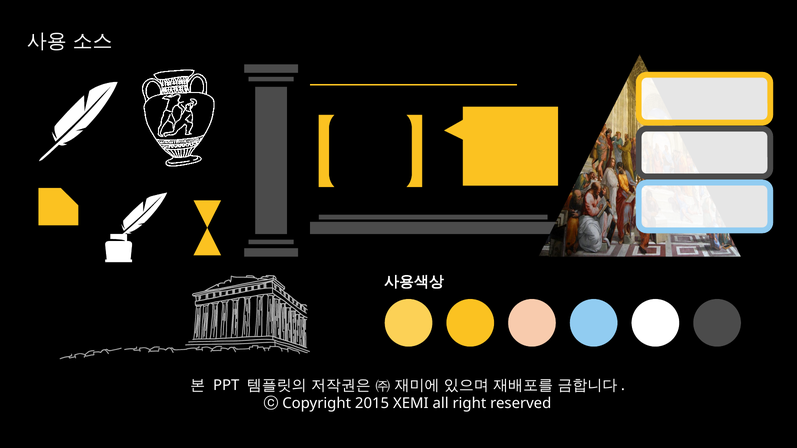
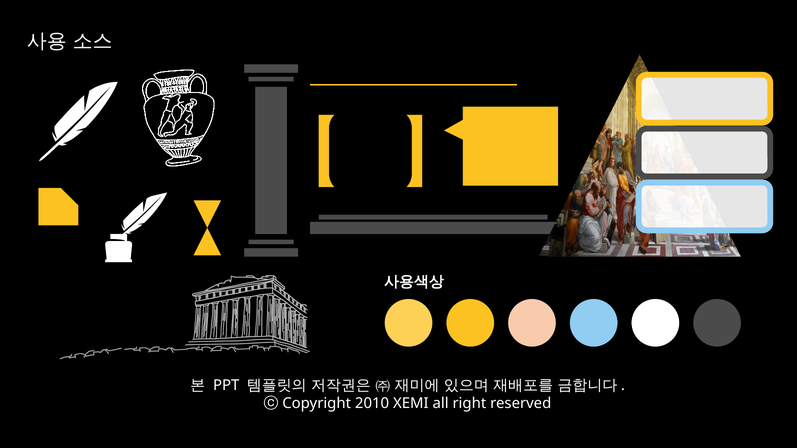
2015: 2015 -> 2010 (372, 403)
